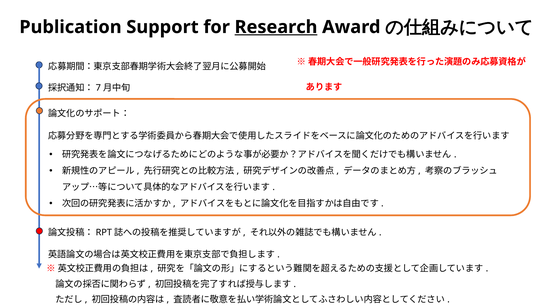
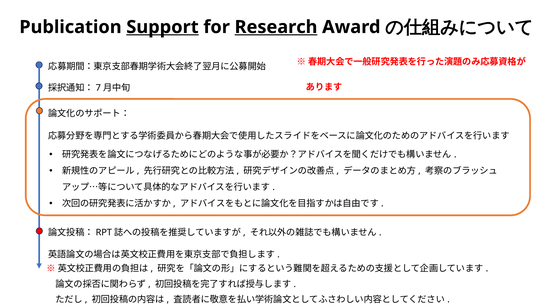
Support underline: none -> present (162, 27)
